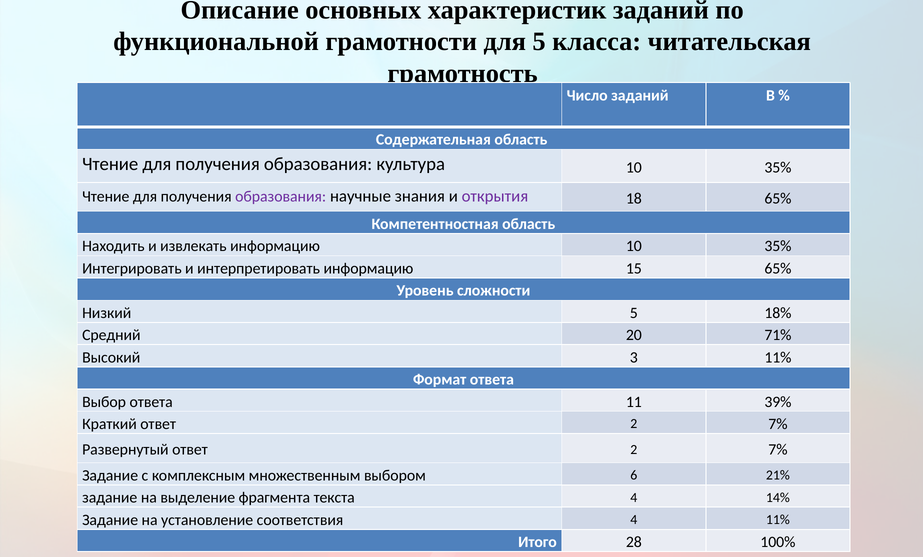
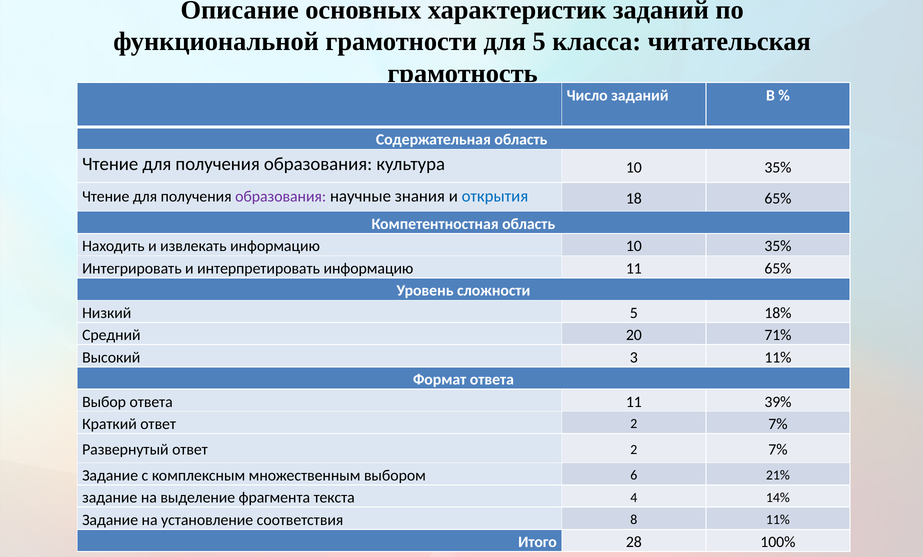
открытия colour: purple -> blue (495, 196)
информацию 15: 15 -> 11 (634, 268)
соответствия 4: 4 -> 8 (634, 519)
